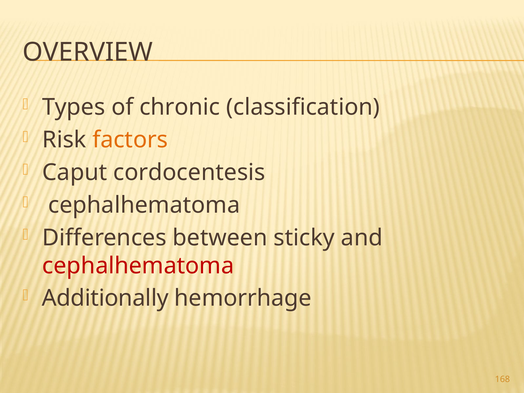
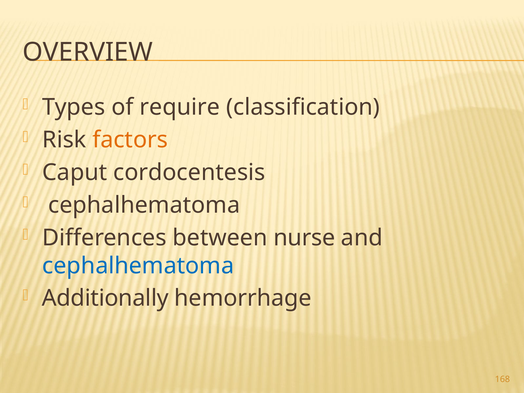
chronic: chronic -> require (180, 107)
sticky: sticky -> nurse (304, 238)
cephalhematoma colour: red -> blue (138, 266)
